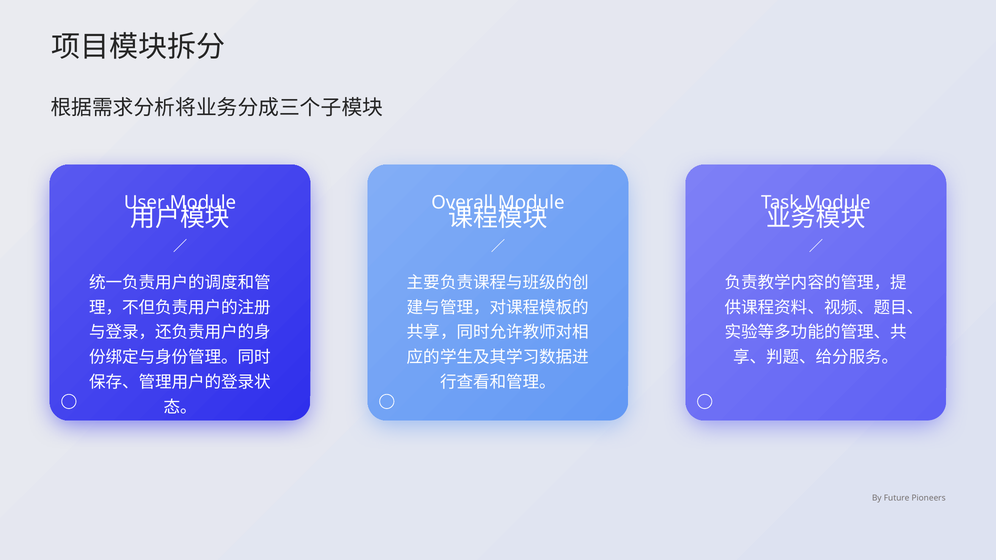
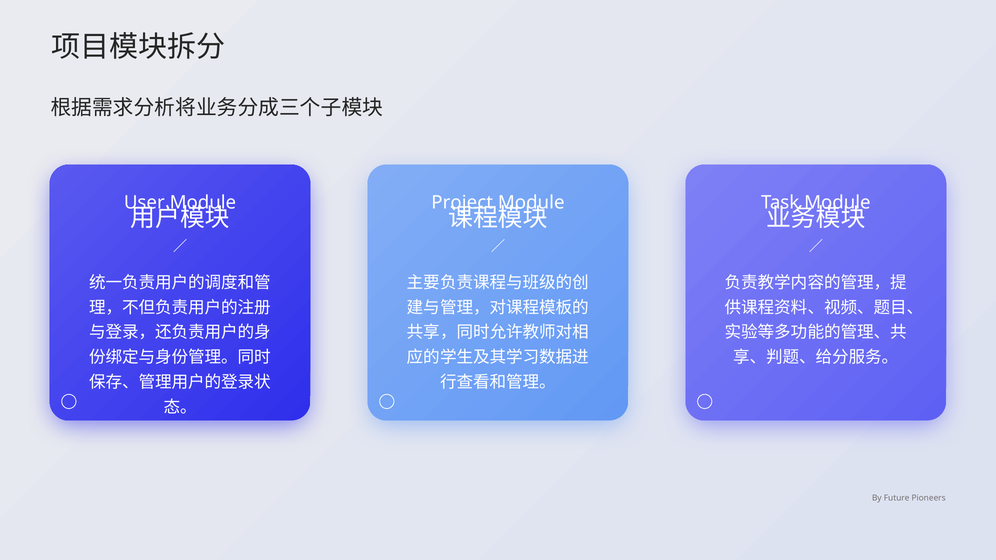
Overall: Overall -> Project (462, 203)
